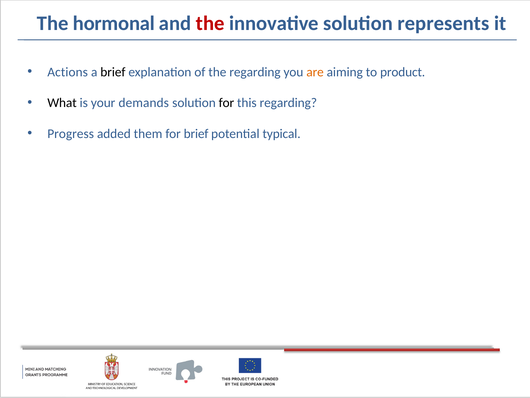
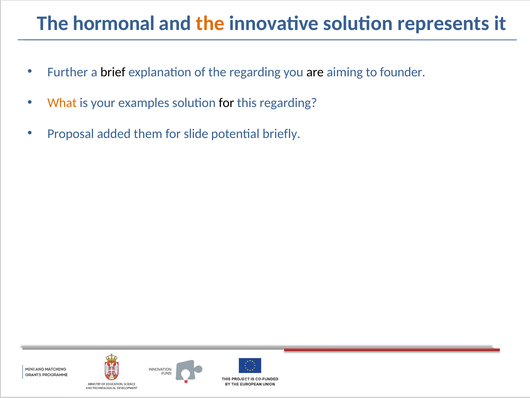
the colour: red -> orange (210, 23)
Actions: Actions -> Further (68, 72)
are colour: orange -> black (315, 72)
product: product -> founder (403, 72)
What colour: black -> orange (62, 103)
demands: demands -> examples (144, 103)
Progress: Progress -> Proposal (71, 133)
for brief: brief -> slide (196, 133)
typical: typical -> briefly (281, 133)
